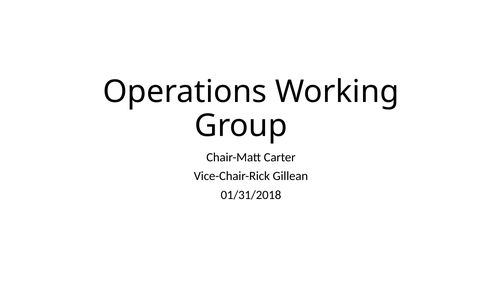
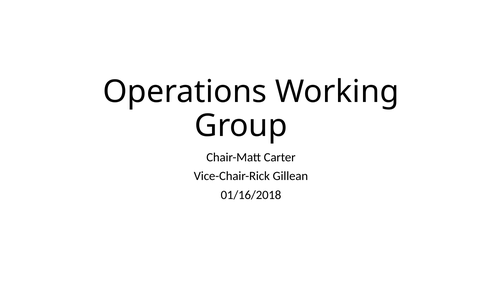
01/31/2018: 01/31/2018 -> 01/16/2018 (251, 194)
